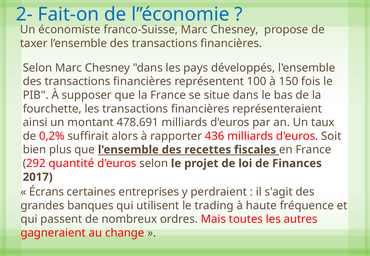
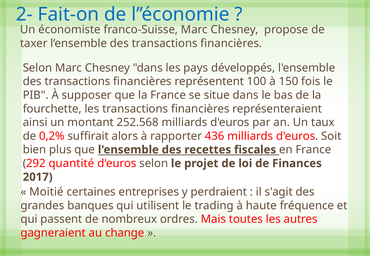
478.691: 478.691 -> 252.568 (138, 122)
Écrans: Écrans -> Moitié (46, 192)
